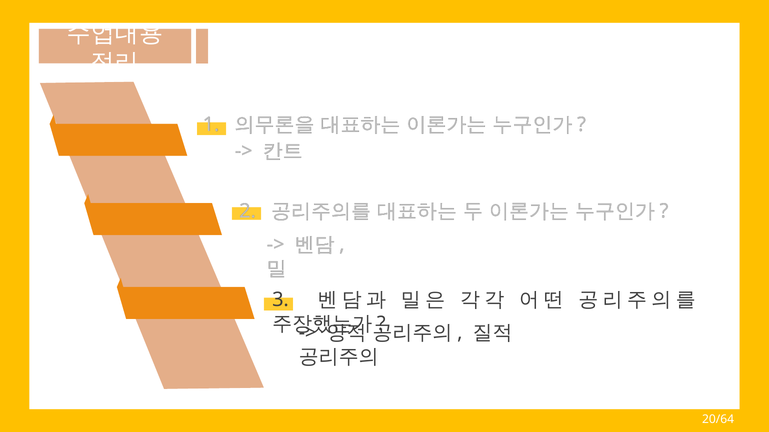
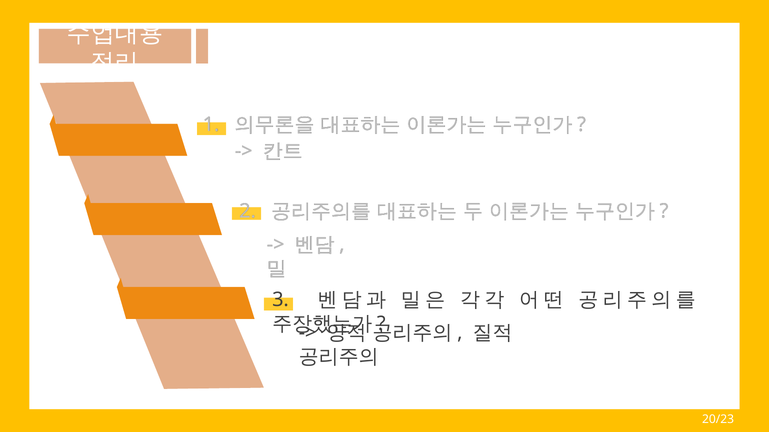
20/64: 20/64 -> 20/23 (718, 420)
